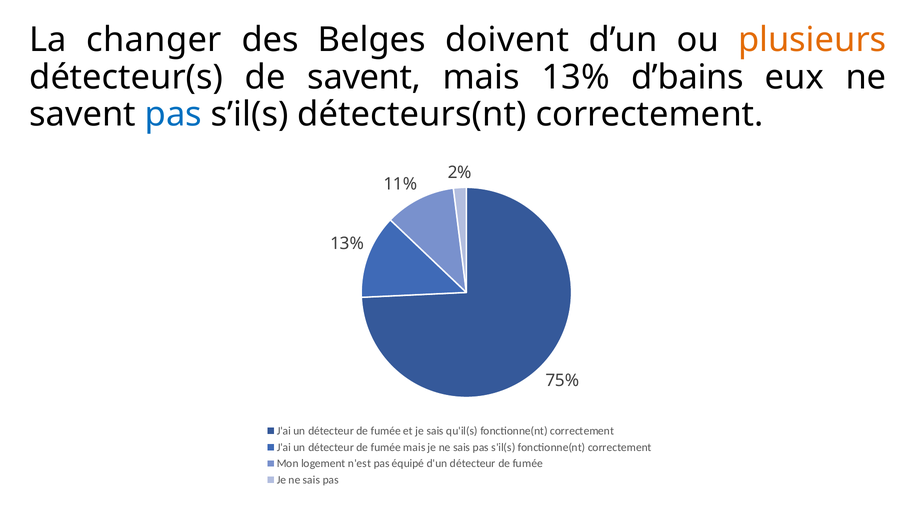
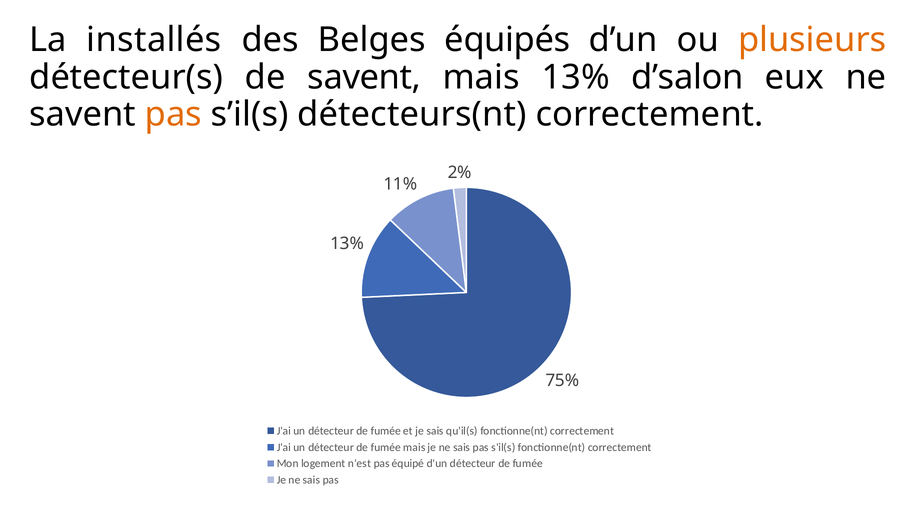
changer: changer -> installés (154, 40)
doivent: doivent -> équipés (507, 40)
d’bains: d’bains -> d’salon (687, 77)
pas colour: blue -> orange (173, 115)
